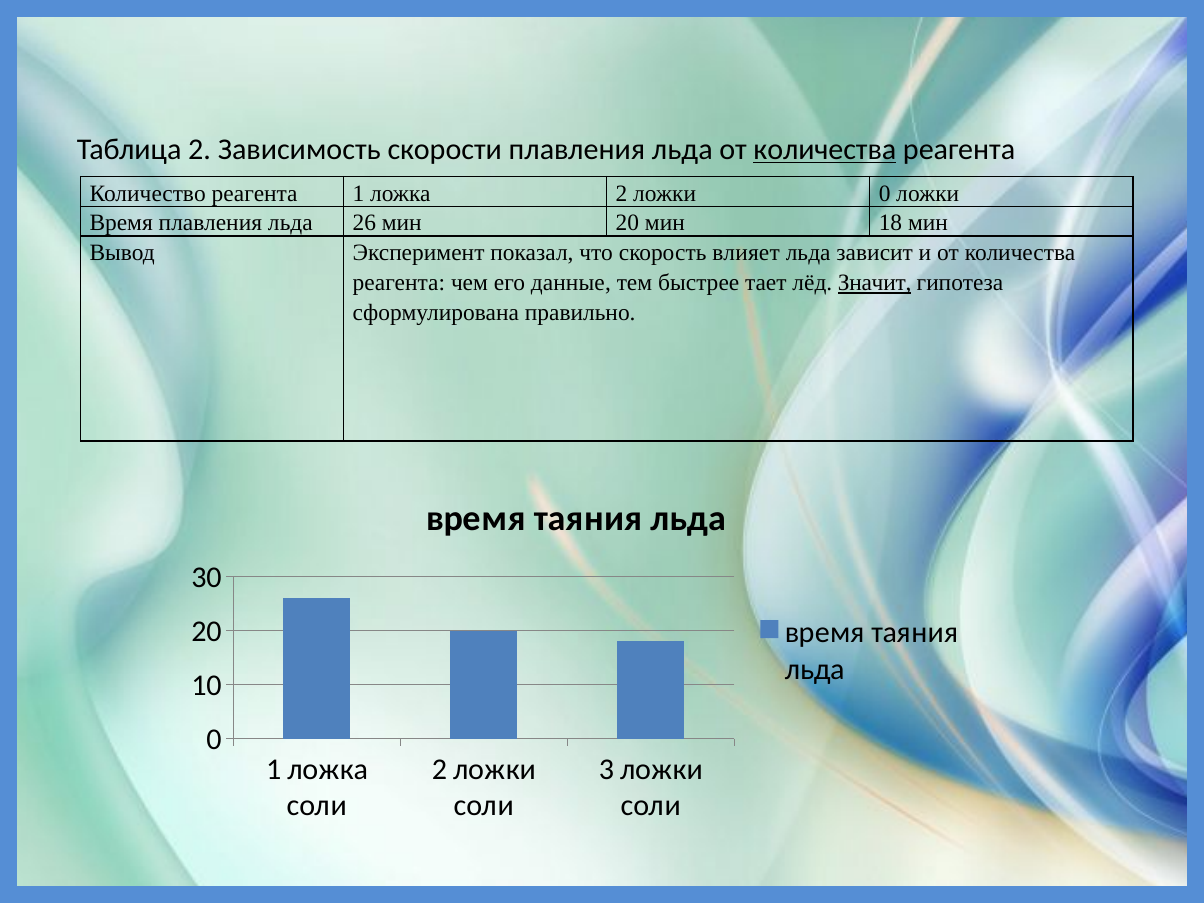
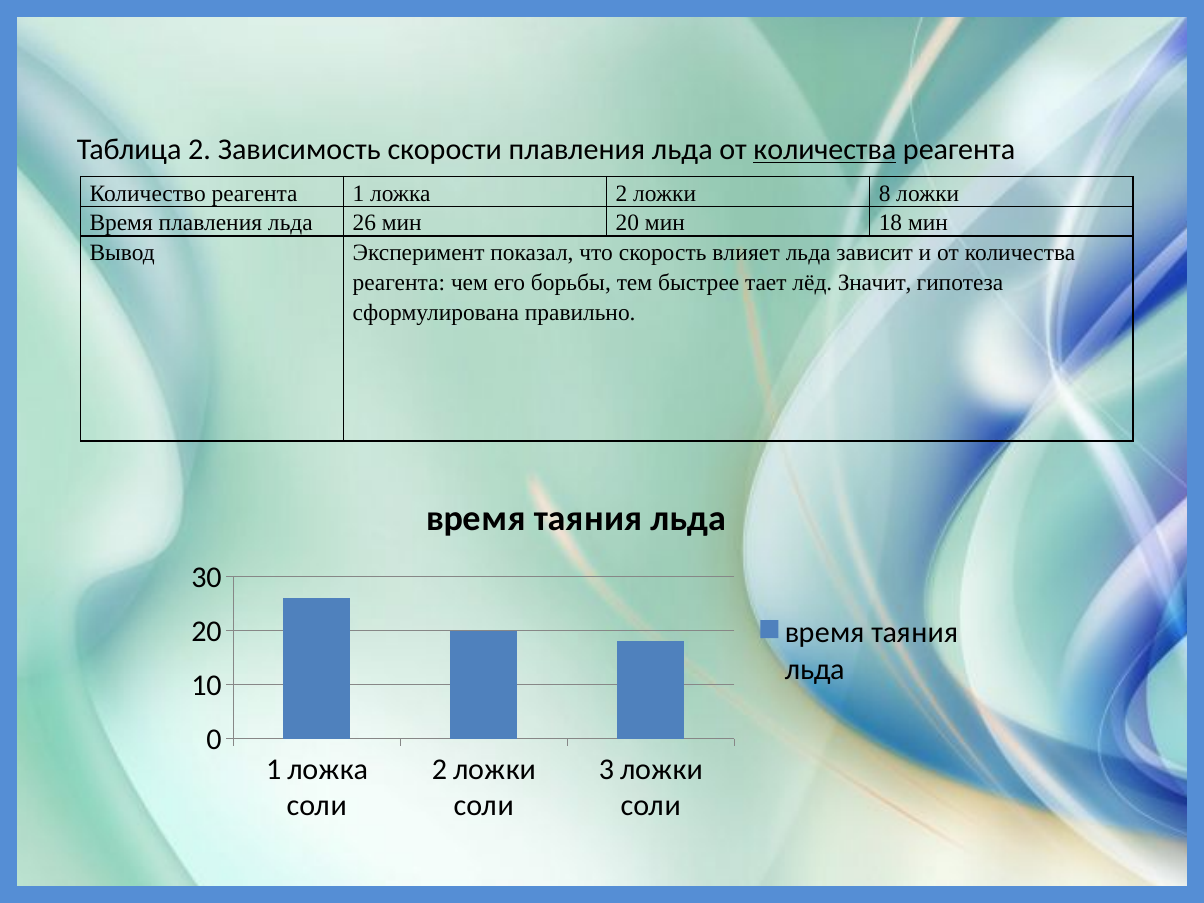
ложки 0: 0 -> 8 (885, 193)
данные: данные -> борьбы (571, 283)
Значит underline: present -> none (875, 283)
